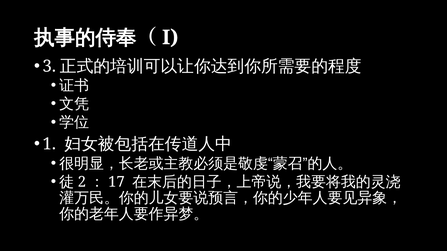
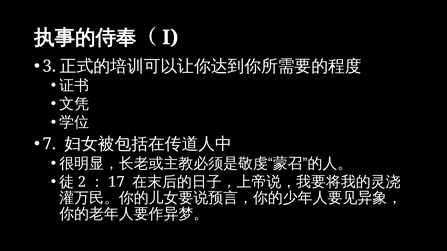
1: 1 -> 7 (49, 144)
